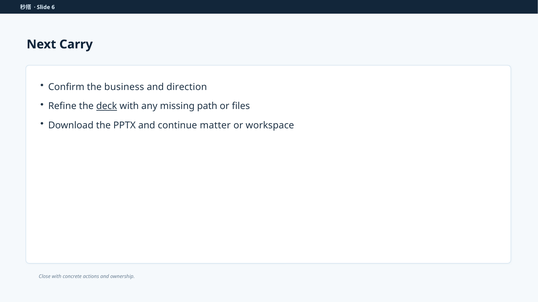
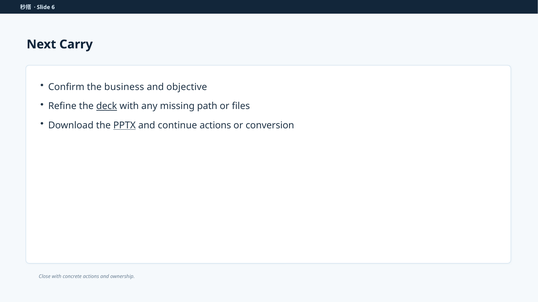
direction: direction -> objective (187, 87)
PPTX underline: none -> present (124, 126)
continue matter: matter -> actions (215, 126)
workspace: workspace -> conversion (270, 126)
